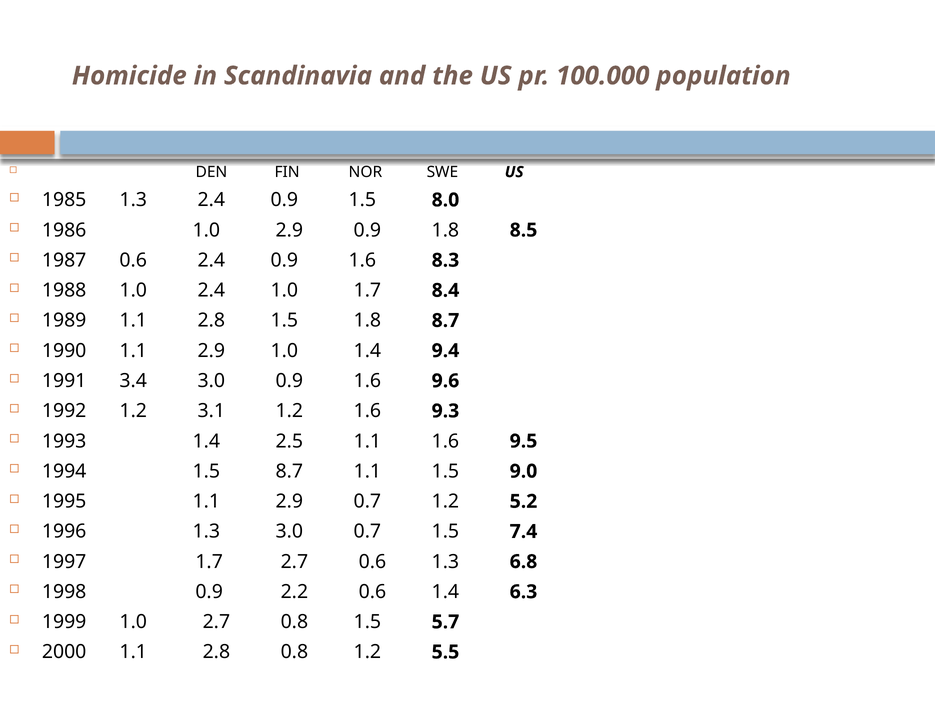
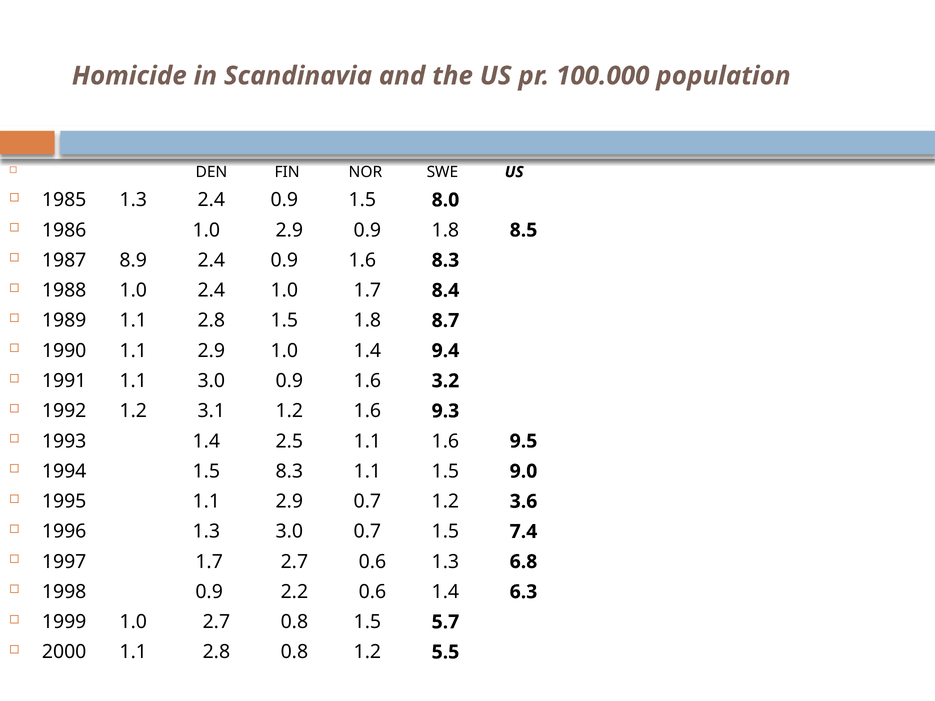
1987 0.6: 0.6 -> 8.9 (133, 260)
1991 3.4: 3.4 -> 1.1 (133, 381)
9.6: 9.6 -> 3.2 (445, 381)
1.5 8.7: 8.7 -> 8.3 (289, 471)
5.2: 5.2 -> 3.6 (523, 502)
